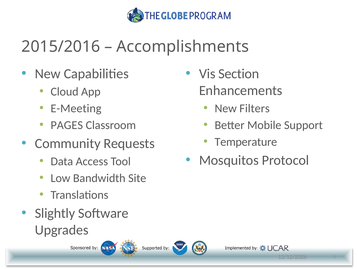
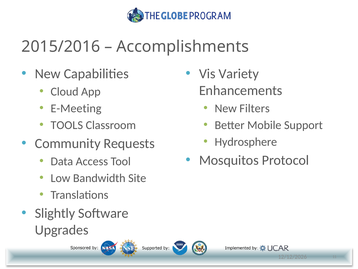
Section: Section -> Variety (239, 74)
PAGES: PAGES -> TOOLS (67, 125)
Temperature: Temperature -> Hydrosphere (246, 142)
